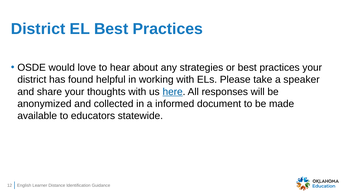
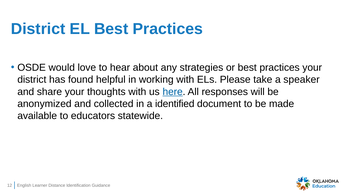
informed: informed -> identified (175, 104)
